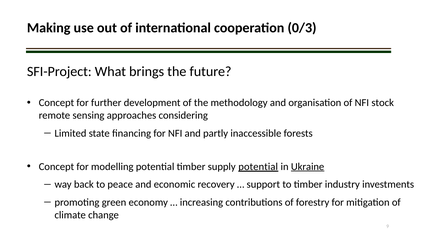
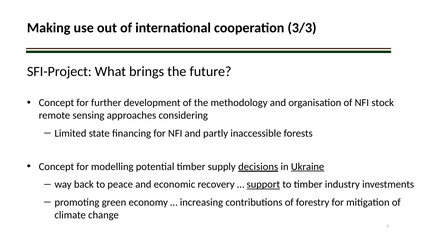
0/3: 0/3 -> 3/3 (302, 28)
supply potential: potential -> decisions (258, 166)
support underline: none -> present (263, 184)
